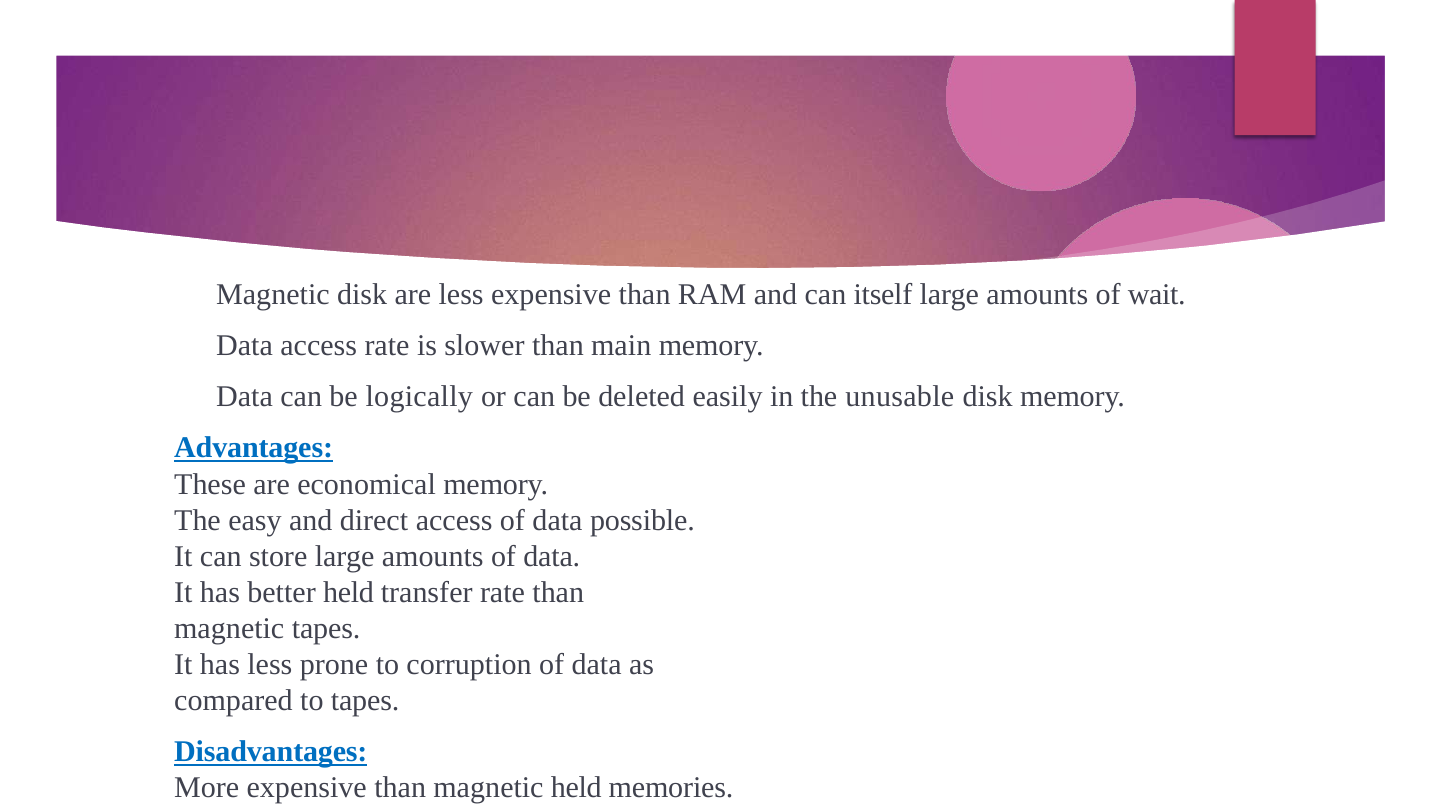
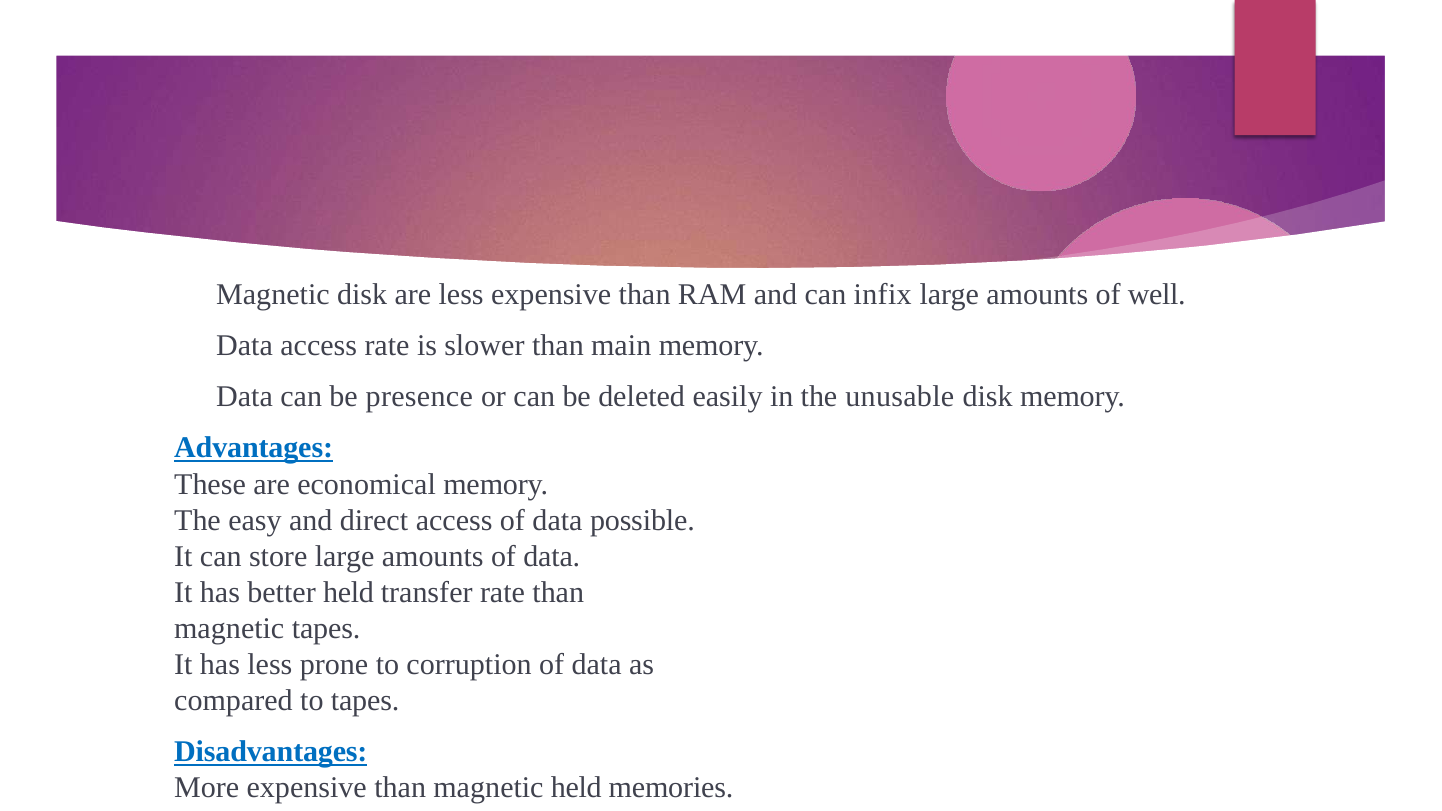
itself: itself -> infix (883, 295)
wait: wait -> well (1157, 295)
logically: logically -> presence (419, 397)
